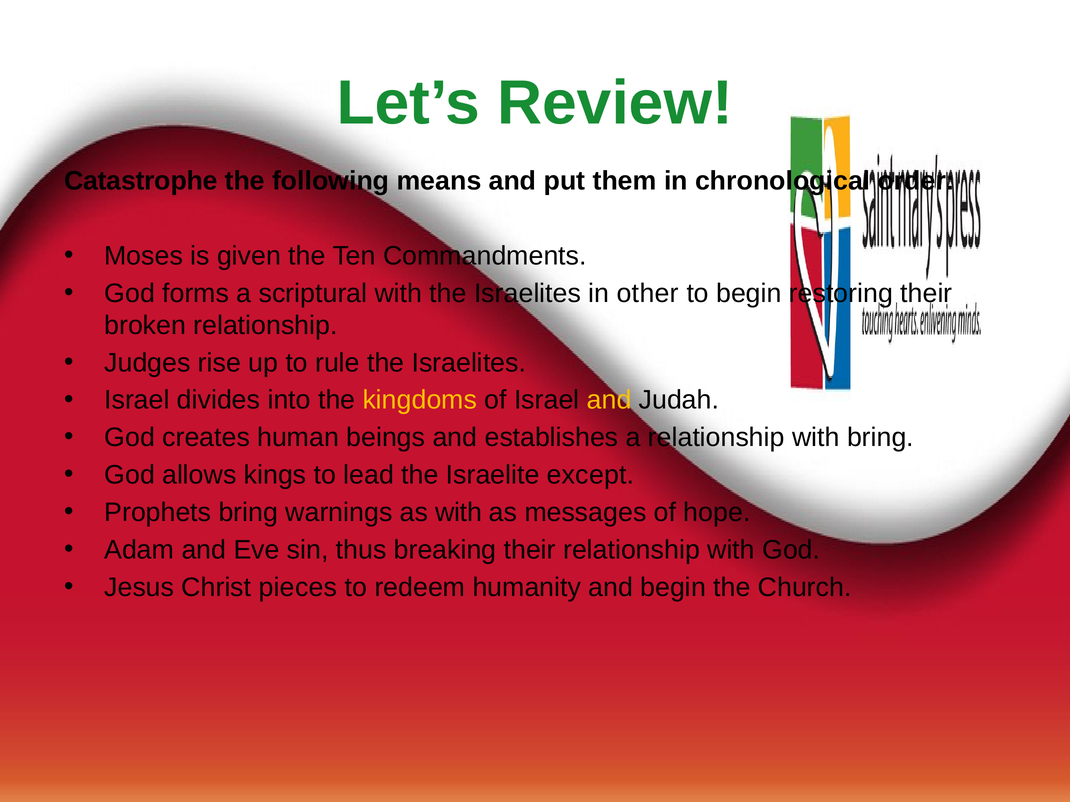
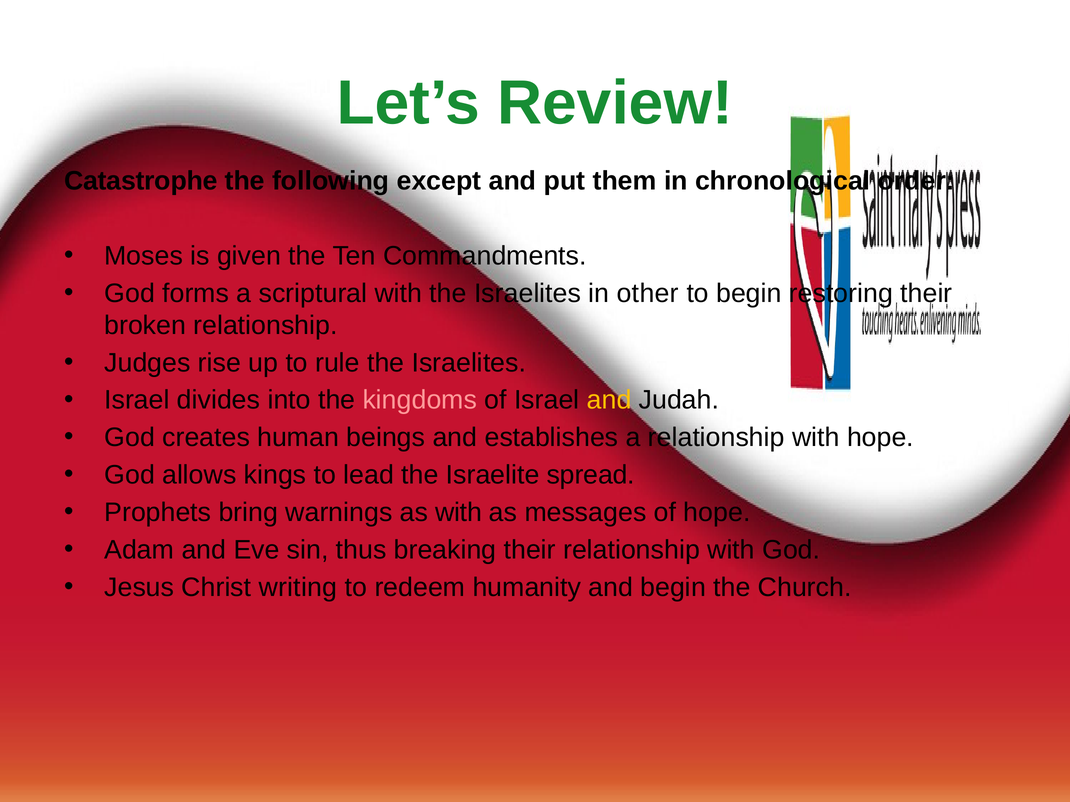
means: means -> except (439, 181)
kingdoms colour: yellow -> pink (420, 400)
with bring: bring -> hope (880, 438)
except: except -> spread (591, 475)
pieces: pieces -> writing (298, 588)
